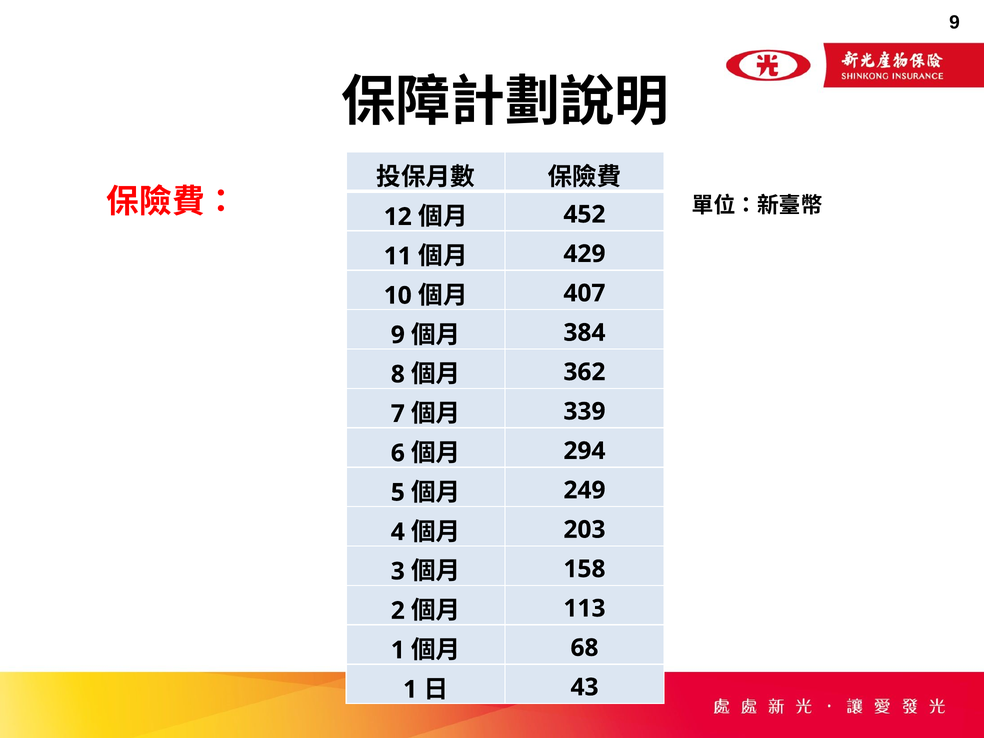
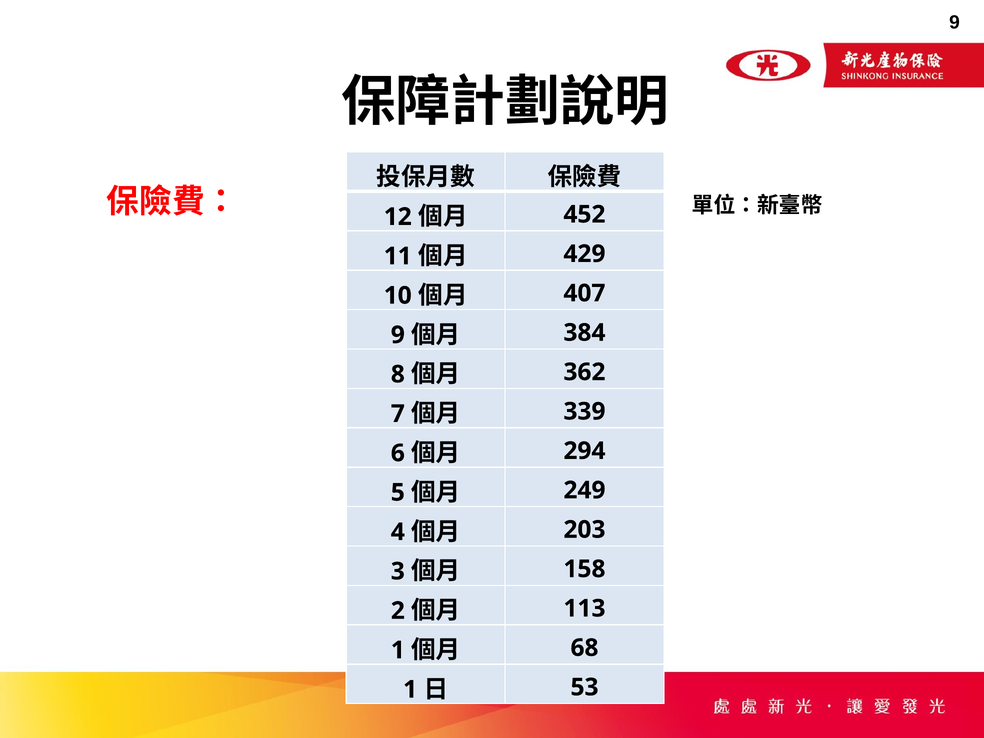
43: 43 -> 53 (585, 687)
